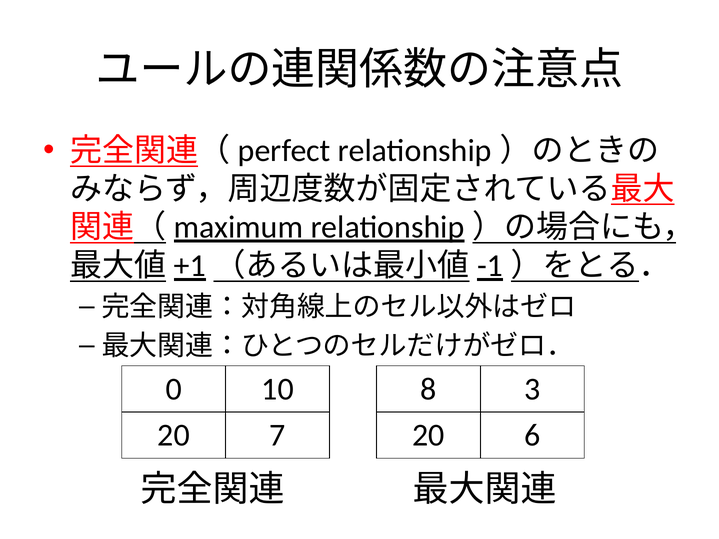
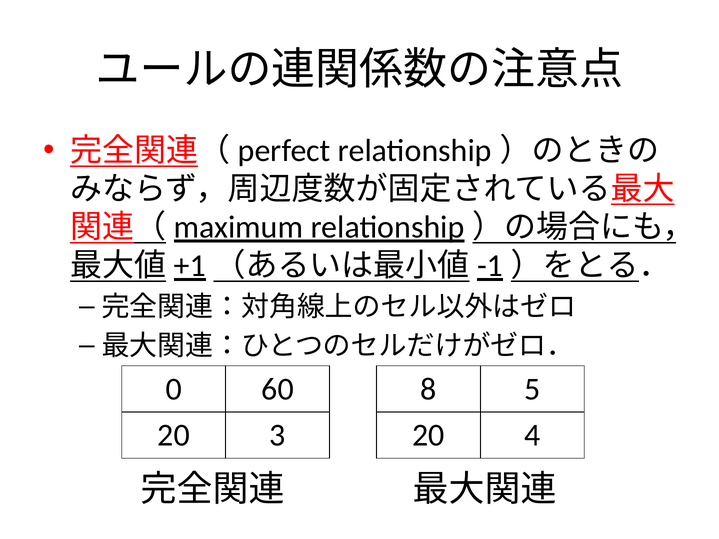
10: 10 -> 60 (278, 389)
3: 3 -> 5 (532, 389)
7: 7 -> 3 (278, 436)
6: 6 -> 4 (532, 436)
